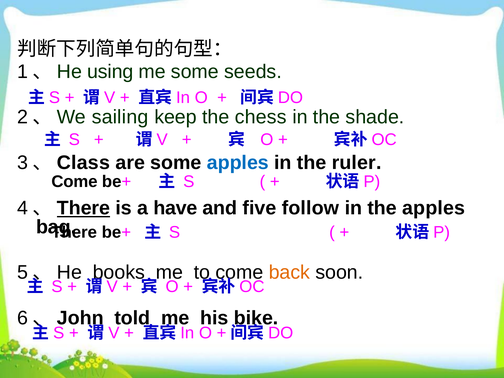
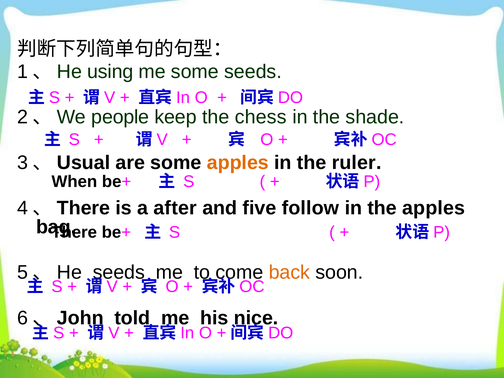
sailing: sailing -> people (120, 117)
Class: Class -> Usual (84, 163)
apples colour: blue -> orange (238, 163)
Come: Come -> When (74, 182)
There underline: present -> none (84, 208)
have: have -> after (175, 208)
books: books -> seeds (119, 272)
bike: bike -> nice (256, 318)
